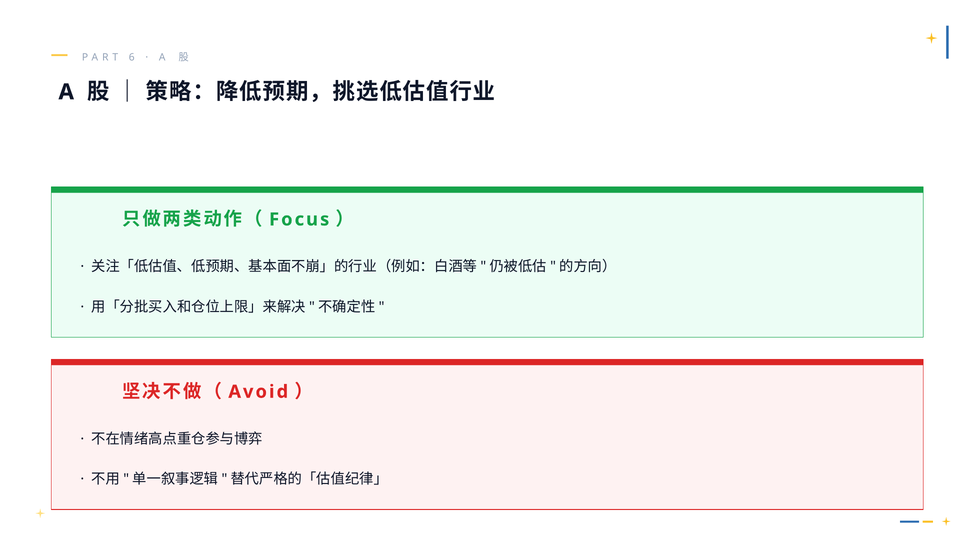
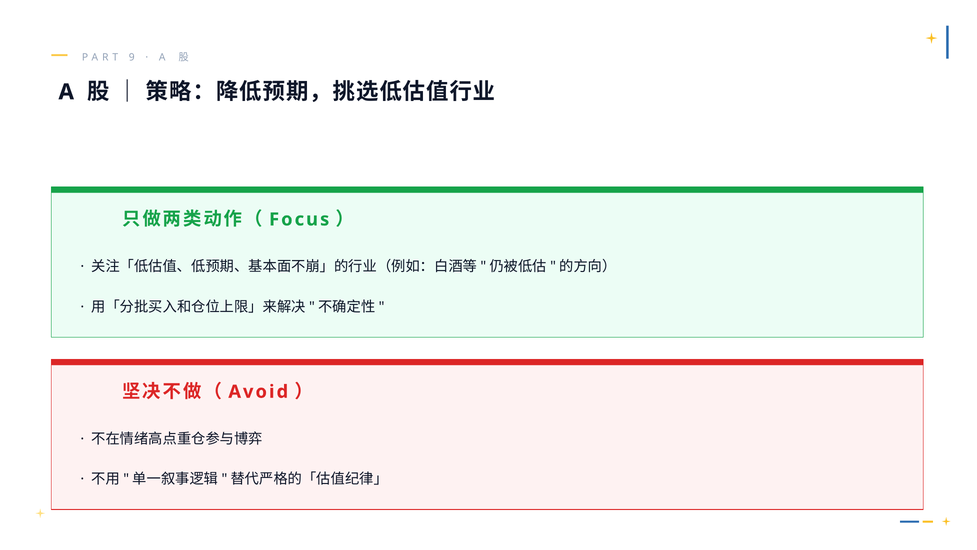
6: 6 -> 9 (132, 57)
